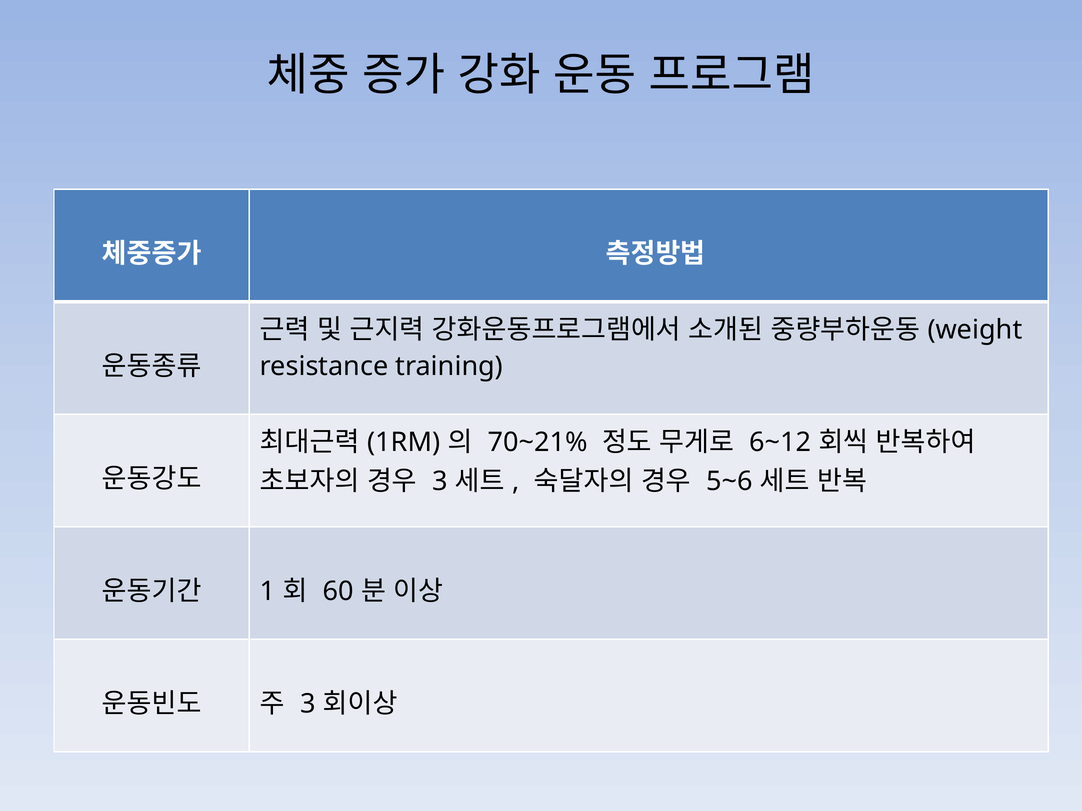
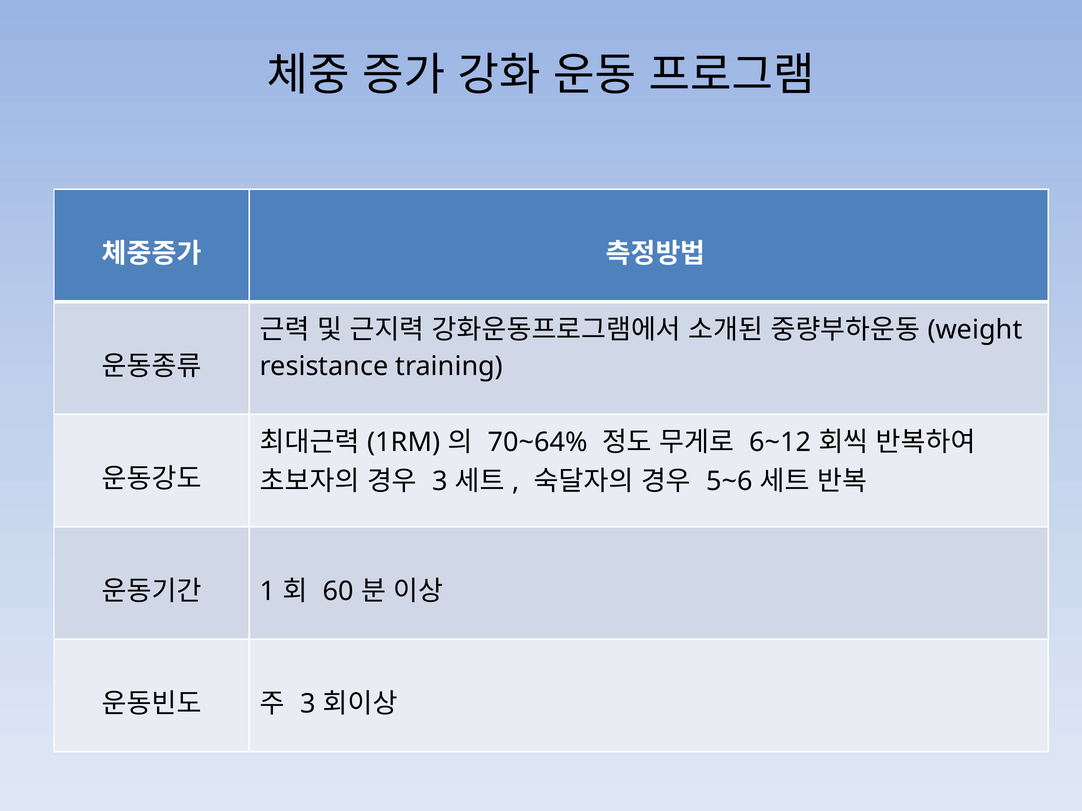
70~21%: 70~21% -> 70~64% (538, 442)
